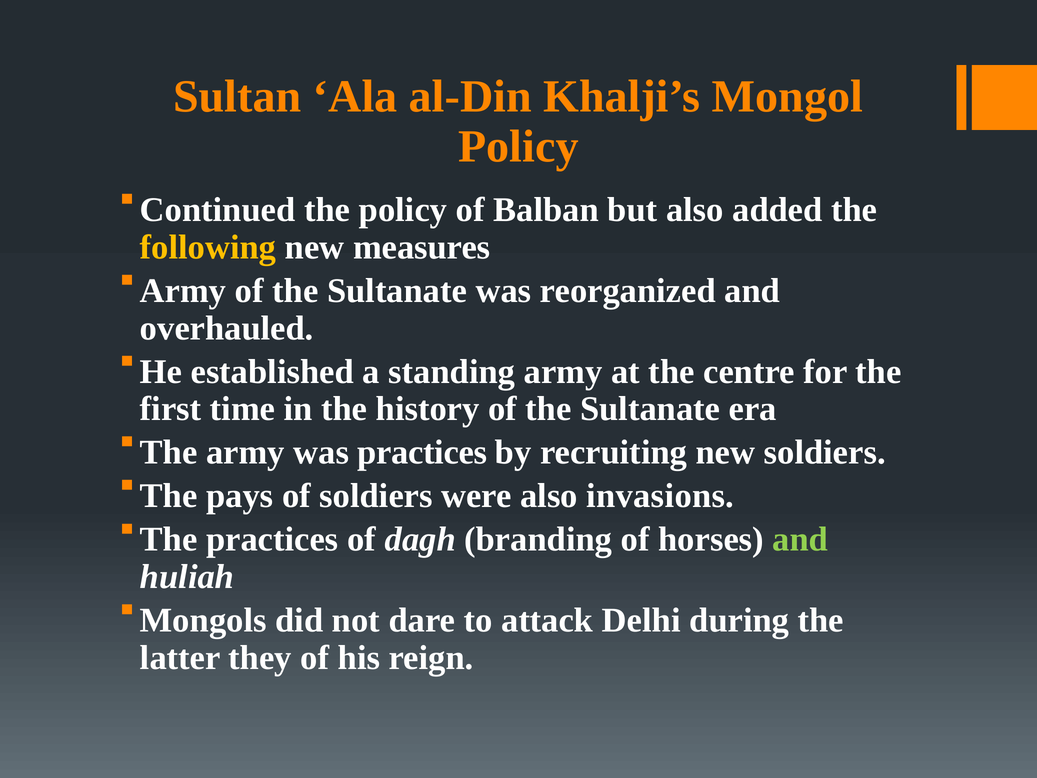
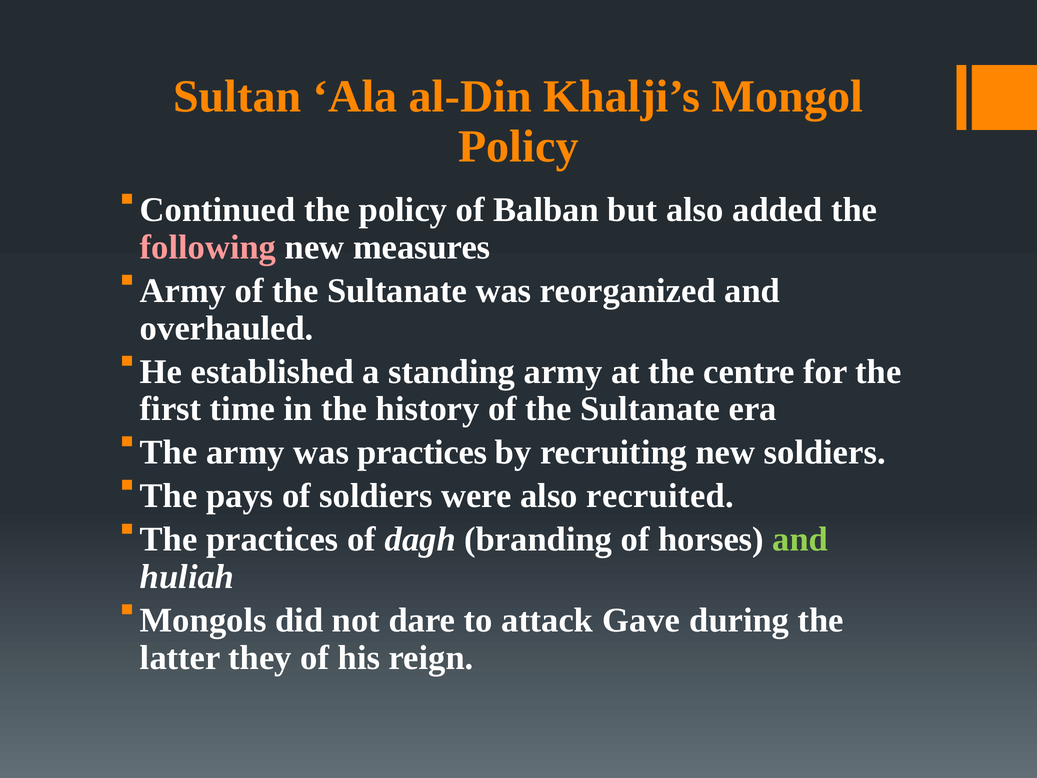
following colour: yellow -> pink (208, 247)
invasions: invasions -> recruited (660, 496)
Delhi: Delhi -> Gave (641, 620)
